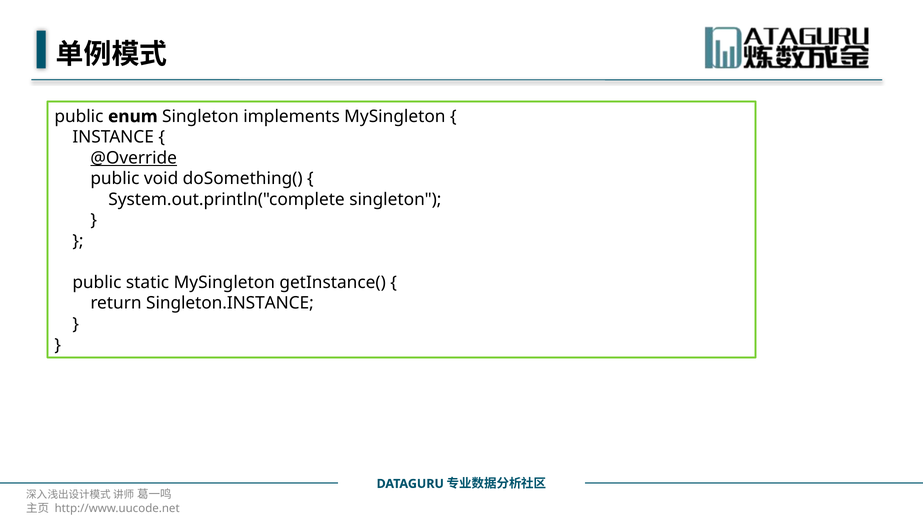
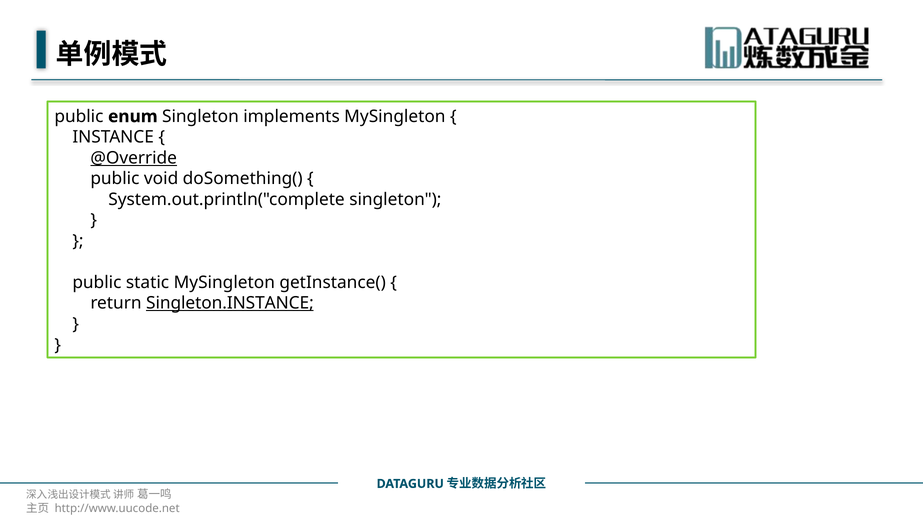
Singleton.INSTANCE underline: none -> present (230, 303)
